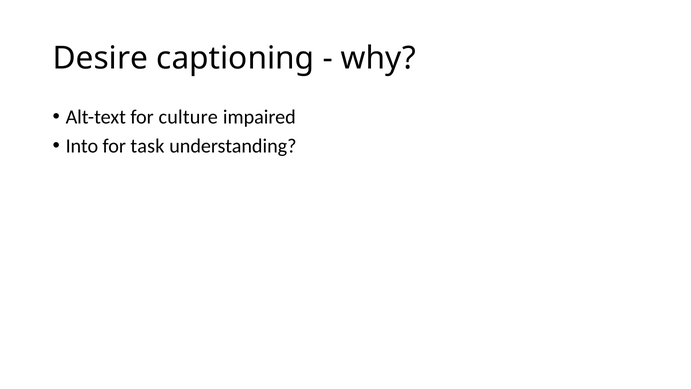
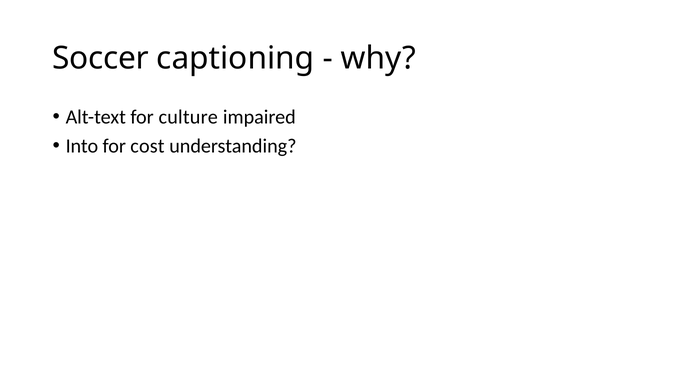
Desire: Desire -> Soccer (101, 58)
task: task -> cost (147, 146)
